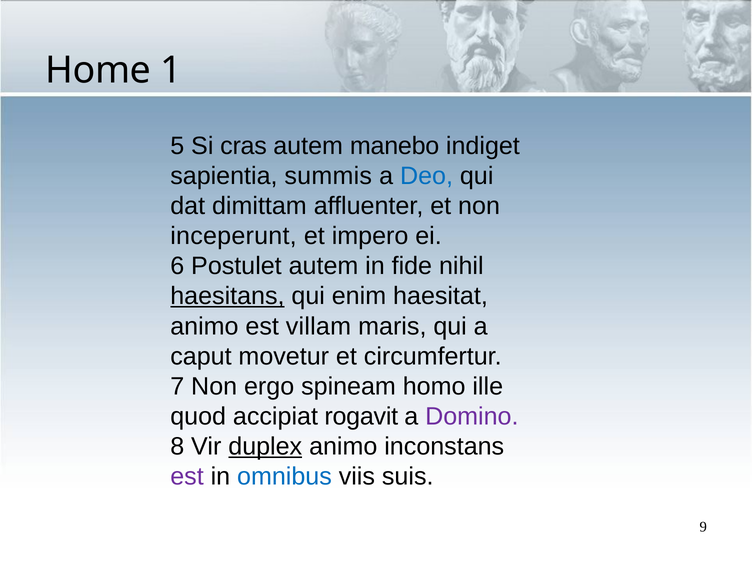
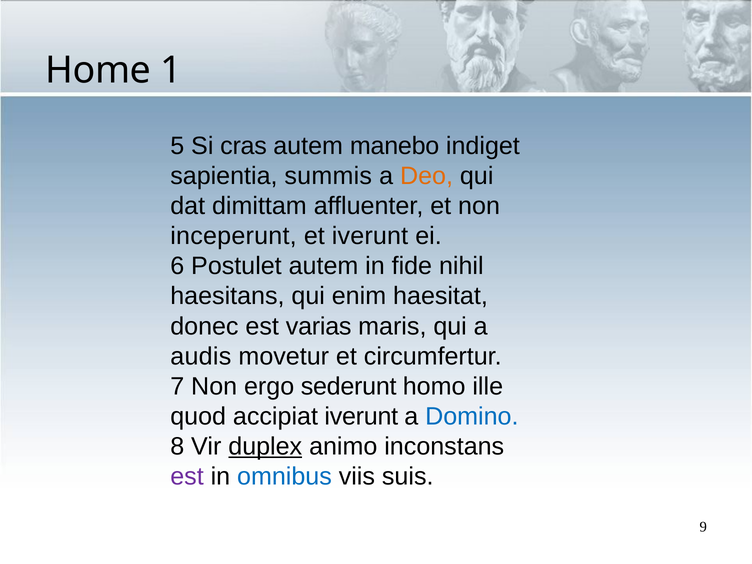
Deo colour: blue -> orange (427, 176)
et impero: impero -> iverunt (370, 236)
haesitans underline: present -> none (227, 296)
animo: animo -> donec (204, 326)
villam: villam -> varias (319, 326)
caput: caput -> audis (201, 356)
spineam: spineam -> sederunt (349, 386)
accipiat rogavit: rogavit -> iverunt (361, 417)
Domino colour: purple -> blue (472, 417)
